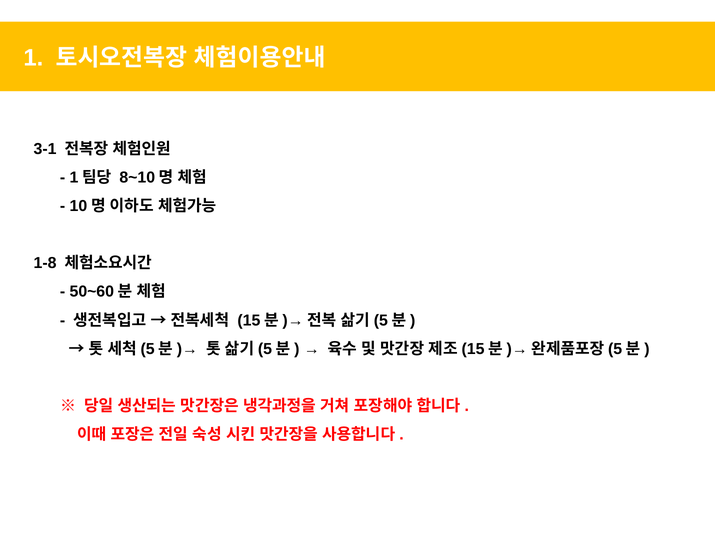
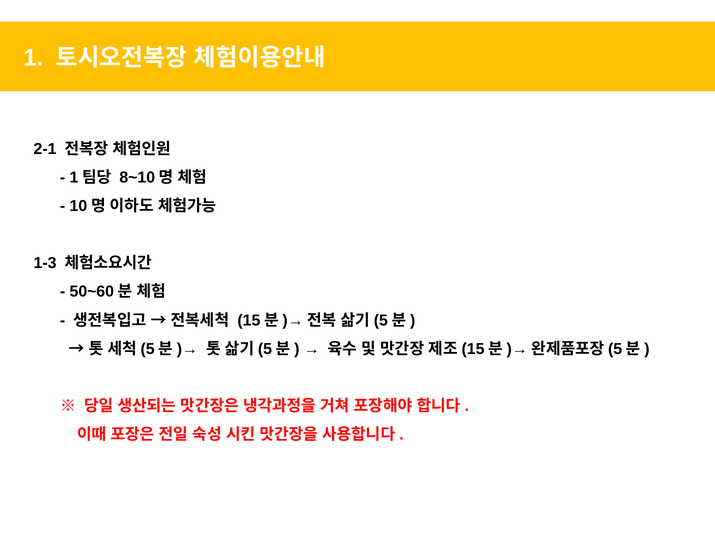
3-1: 3-1 -> 2-1 (45, 149)
1-8: 1-8 -> 1-3 (45, 263)
